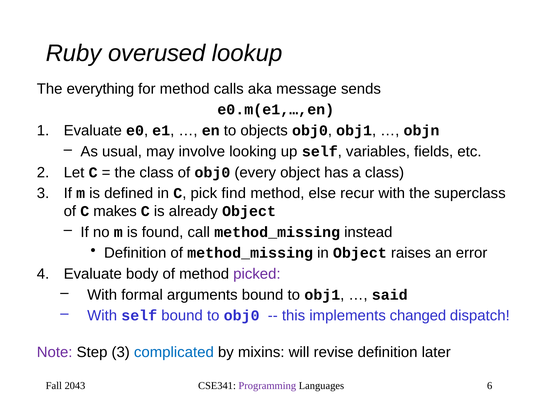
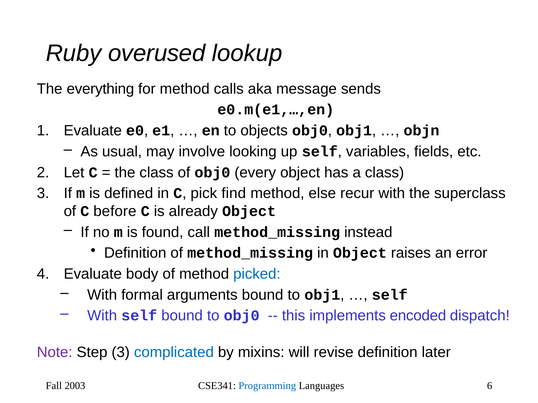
makes: makes -> before (115, 211)
picked colour: purple -> blue (257, 274)
said: said -> self (390, 295)
changed: changed -> encoded (418, 316)
2043: 2043 -> 2003 (75, 386)
Programming colour: purple -> blue (267, 386)
